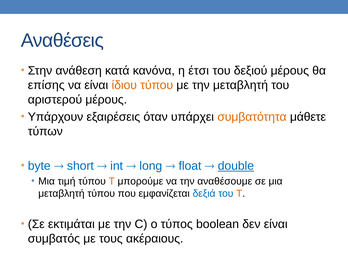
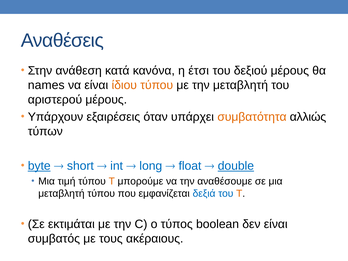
επίσης: επίσης -> names (46, 85)
μάθετε: μάθετε -> αλλιώς (308, 117)
byte underline: none -> present (39, 166)
